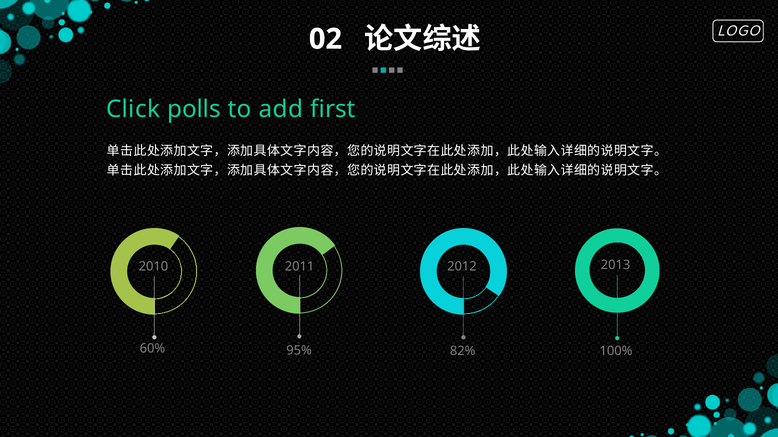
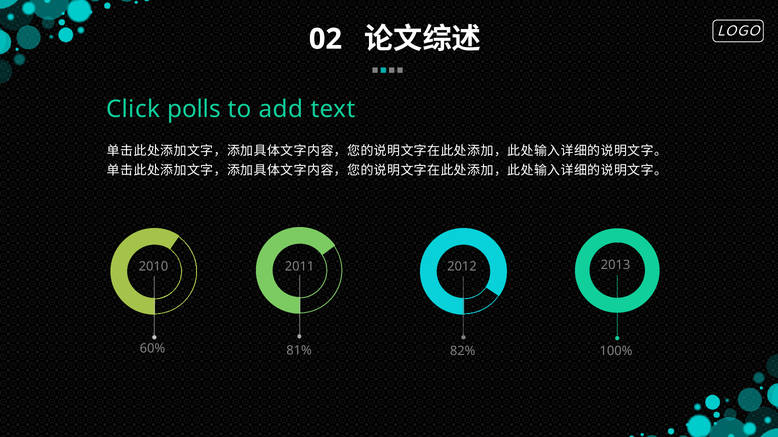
first: first -> text (333, 109)
95%: 95% -> 81% (299, 351)
